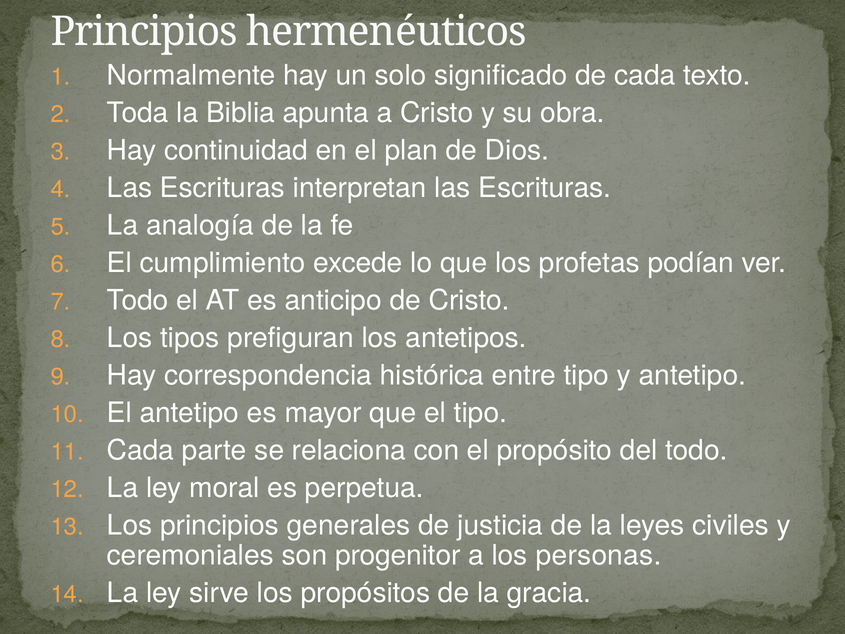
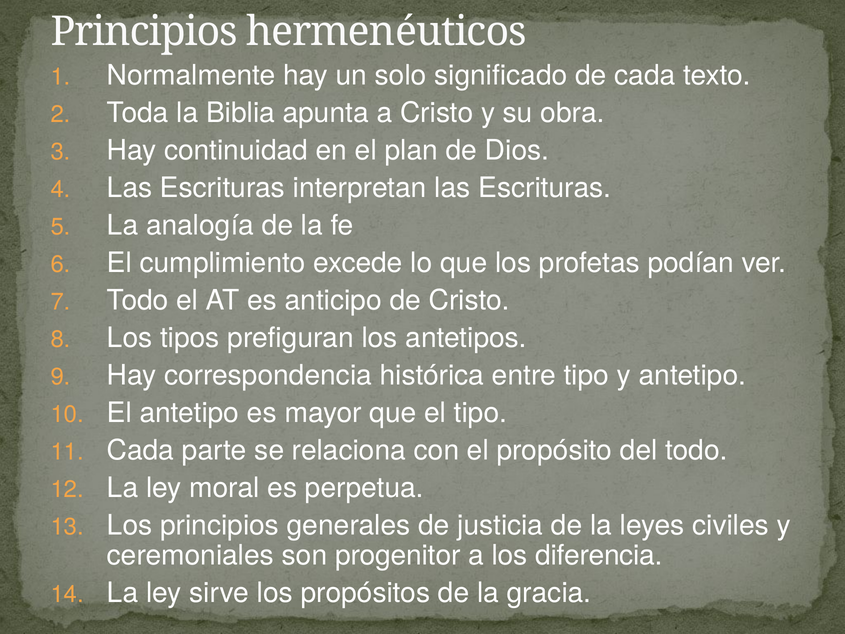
personas: personas -> diferencia (599, 555)
